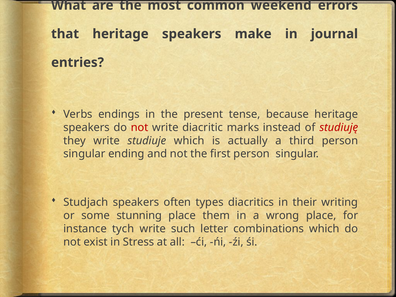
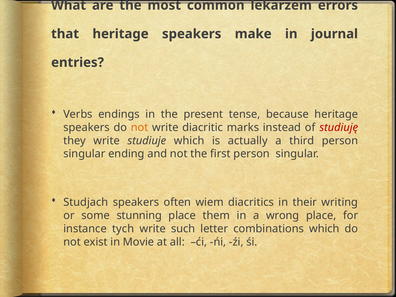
weekend: weekend -> lekarzem (281, 5)
not colour: red -> orange (140, 127)
types: types -> wiem (210, 202)
Stress: Stress -> Movie (139, 242)
